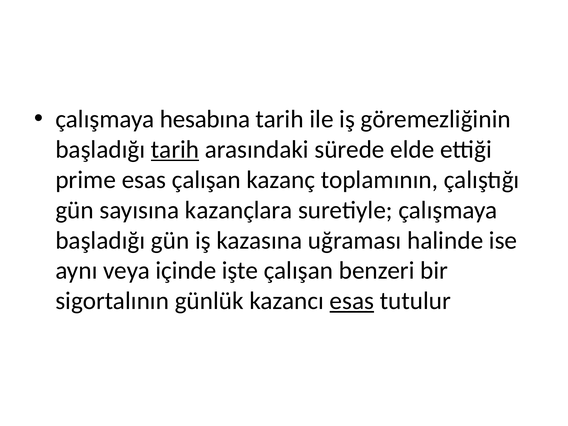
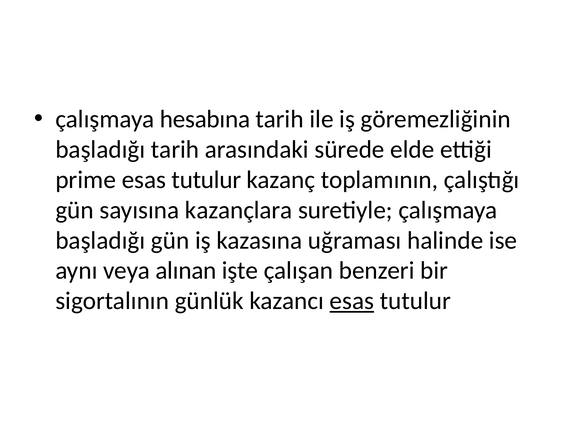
tarih underline: present -> none (175, 149)
prime esas çalışan: çalışan -> tutulur (206, 180)
içinde: içinde -> alınan (186, 271)
